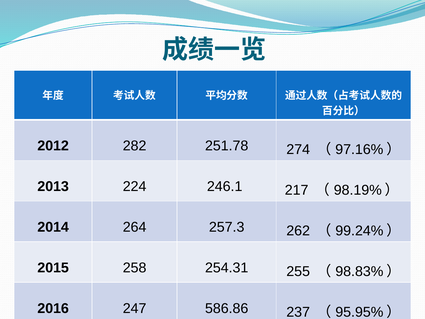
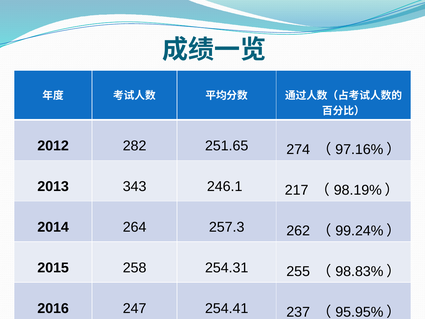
251.78: 251.78 -> 251.65 (227, 146)
224: 224 -> 343 (135, 186)
586.86: 586.86 -> 254.41 (227, 308)
